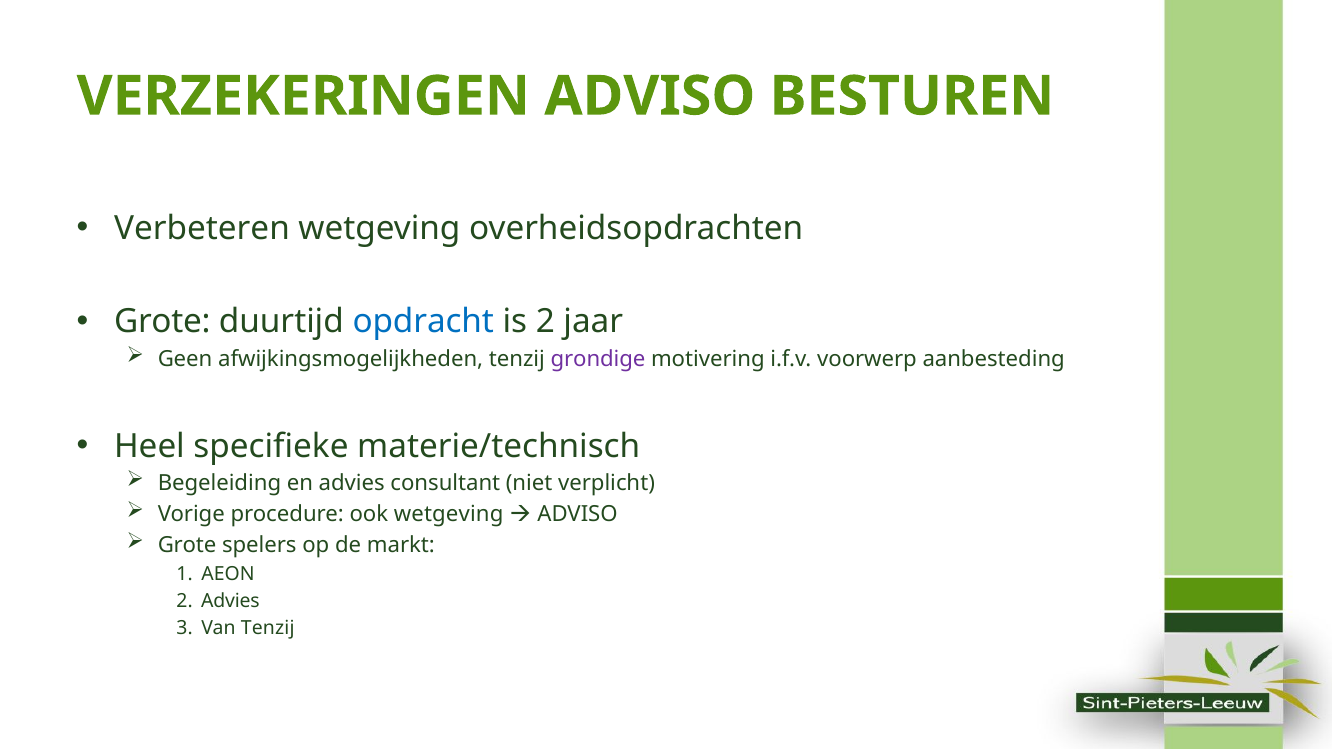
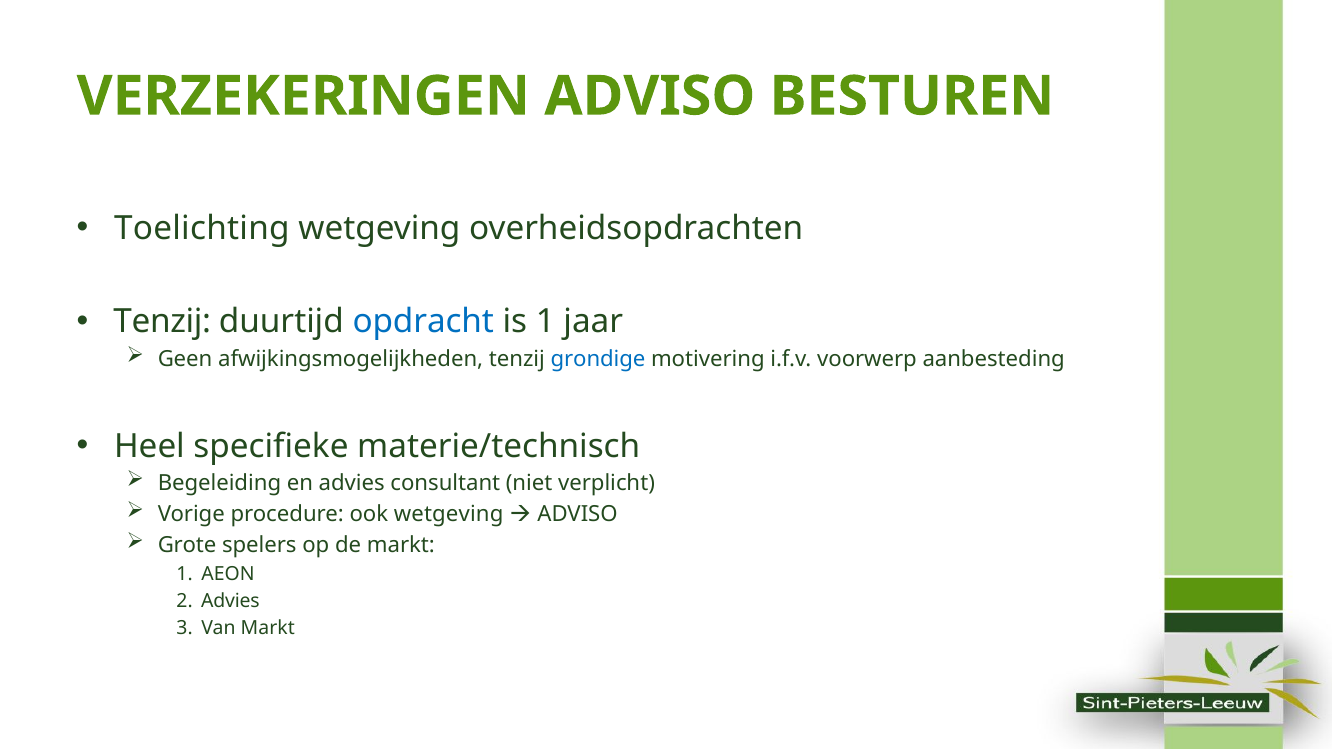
Verbeteren: Verbeteren -> Toelichting (202, 229)
Grote: Grote -> Tenzij (162, 322)
is 2: 2 -> 1 (545, 322)
grondige colour: purple -> blue (598, 359)
Van Tenzij: Tenzij -> Markt (268, 628)
